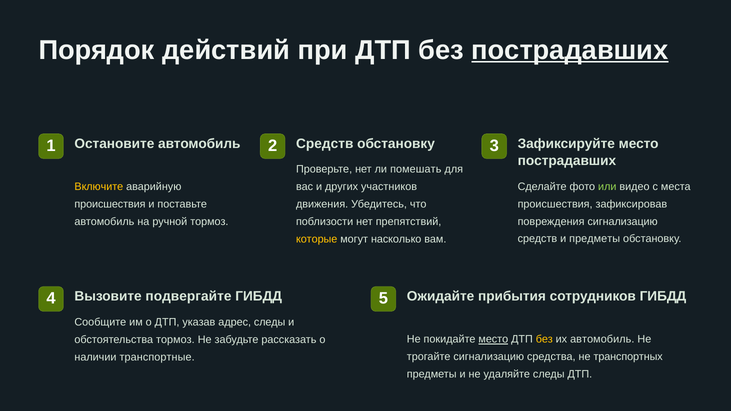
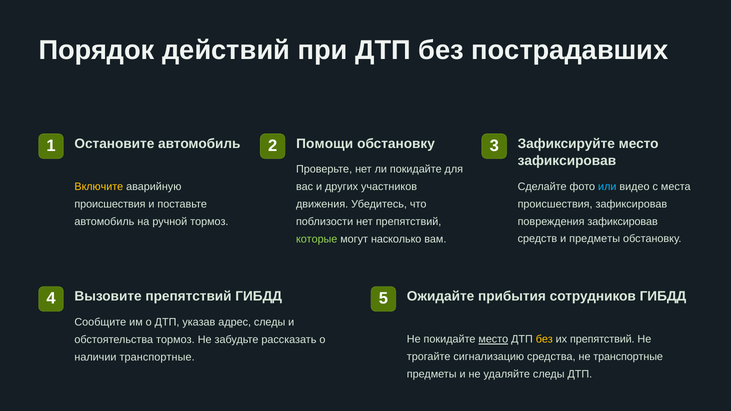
пострадавших underline: present -> none (570, 50)
2 Средств: Средств -> Помощи (325, 144)
пострадавших: пострадавших -> зафиксировав (567, 161)
ли помешать: помешать -> покидайте (416, 169)
или colour: light green -> light blue (607, 187)
повреждения сигнализацию: сигнализацию -> зафиксировав (623, 222)
которые colour: yellow -> light green (317, 239)
Вызовите подвергайте: подвергайте -> препятствий (189, 297)
их автомобиль: автомобиль -> препятствий (602, 340)
не транспортных: транспортных -> транспортные (628, 357)
